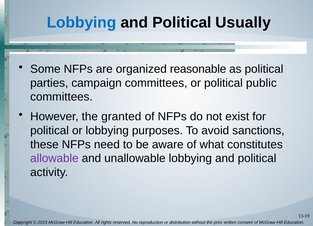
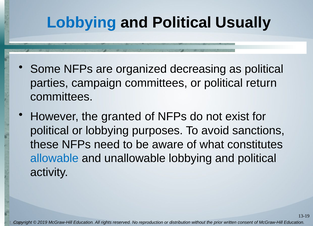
reasonable: reasonable -> decreasing (198, 69)
public: public -> return (261, 83)
allowable colour: purple -> blue (54, 158)
